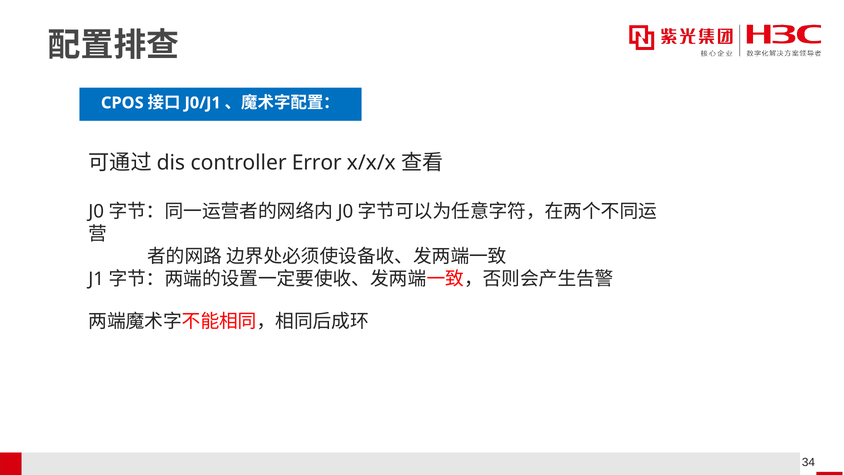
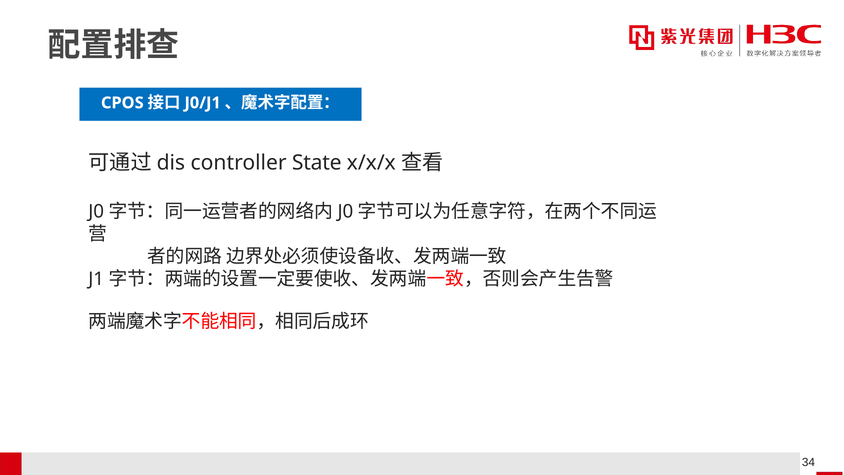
Error: Error -> State (317, 163)
